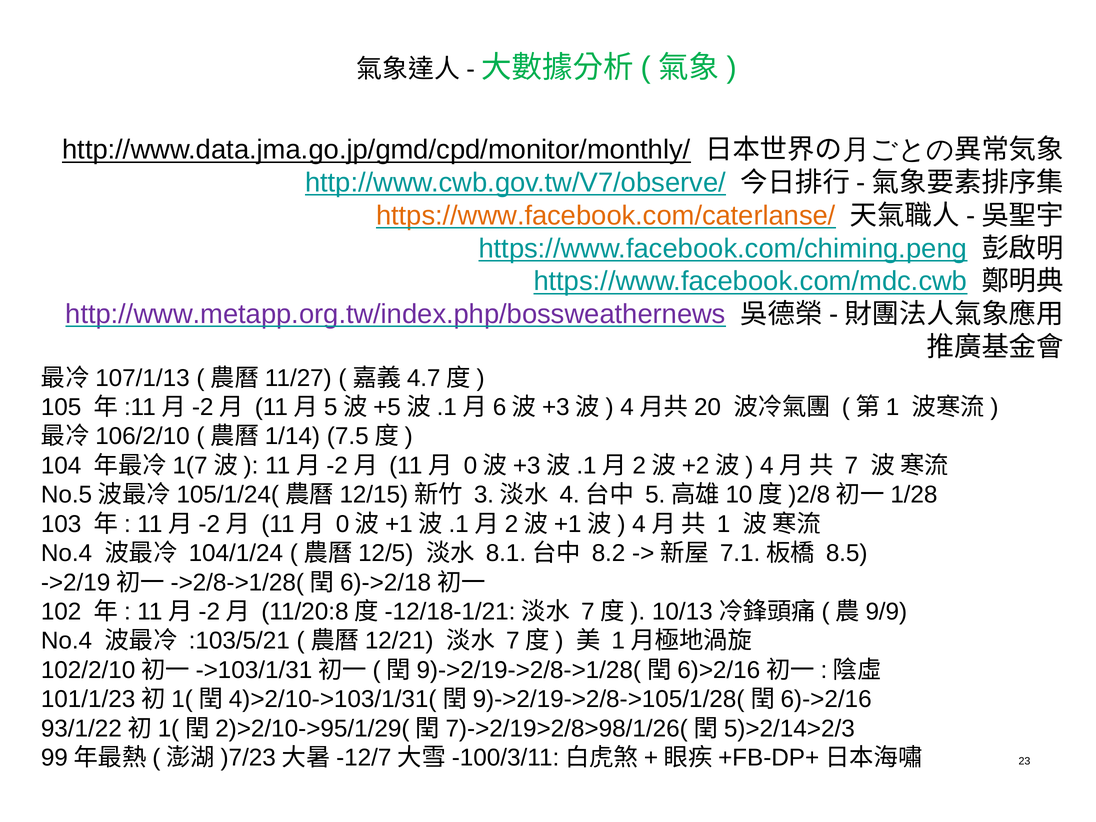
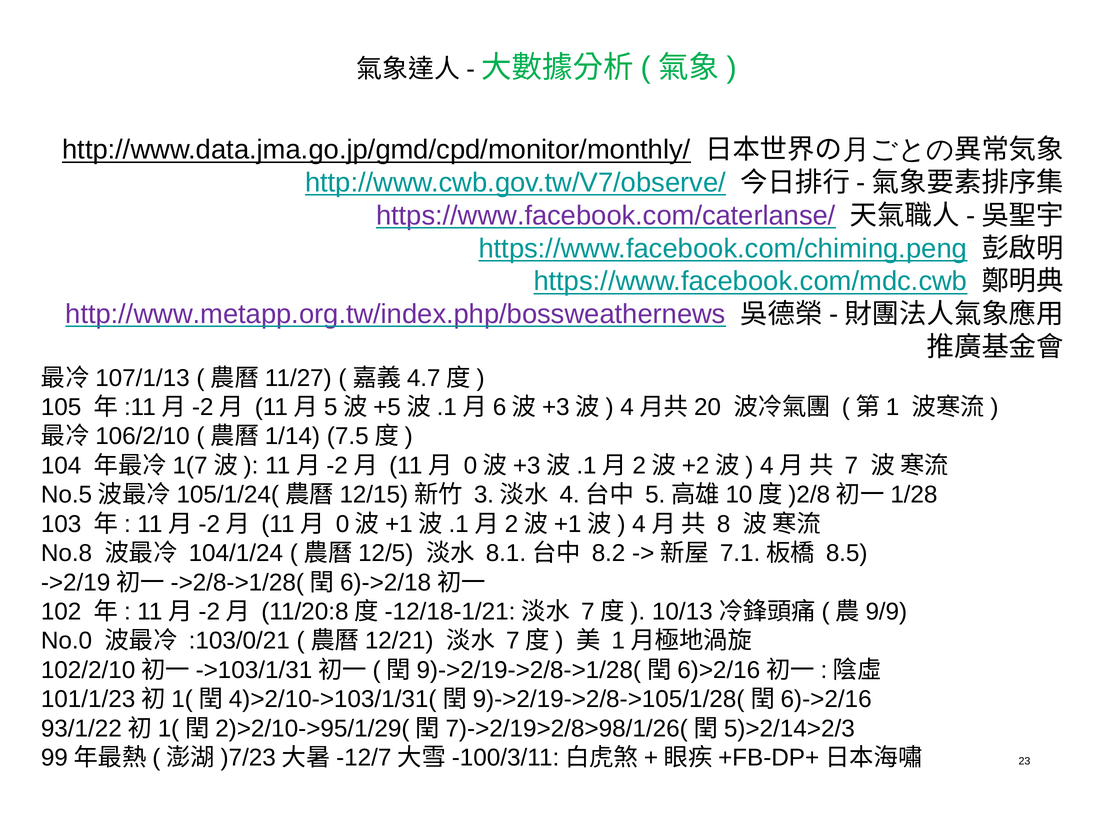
https://www.facebook.com/caterlanse/ colour: orange -> purple (606, 216)
1: 1 -> 8 (724, 524)
No.4: No.4 -> No.8 (67, 553)
No.4: No.4 -> No.0 (67, 641)
:103/5/21: :103/5/21 -> :103/0/21 (239, 641)
